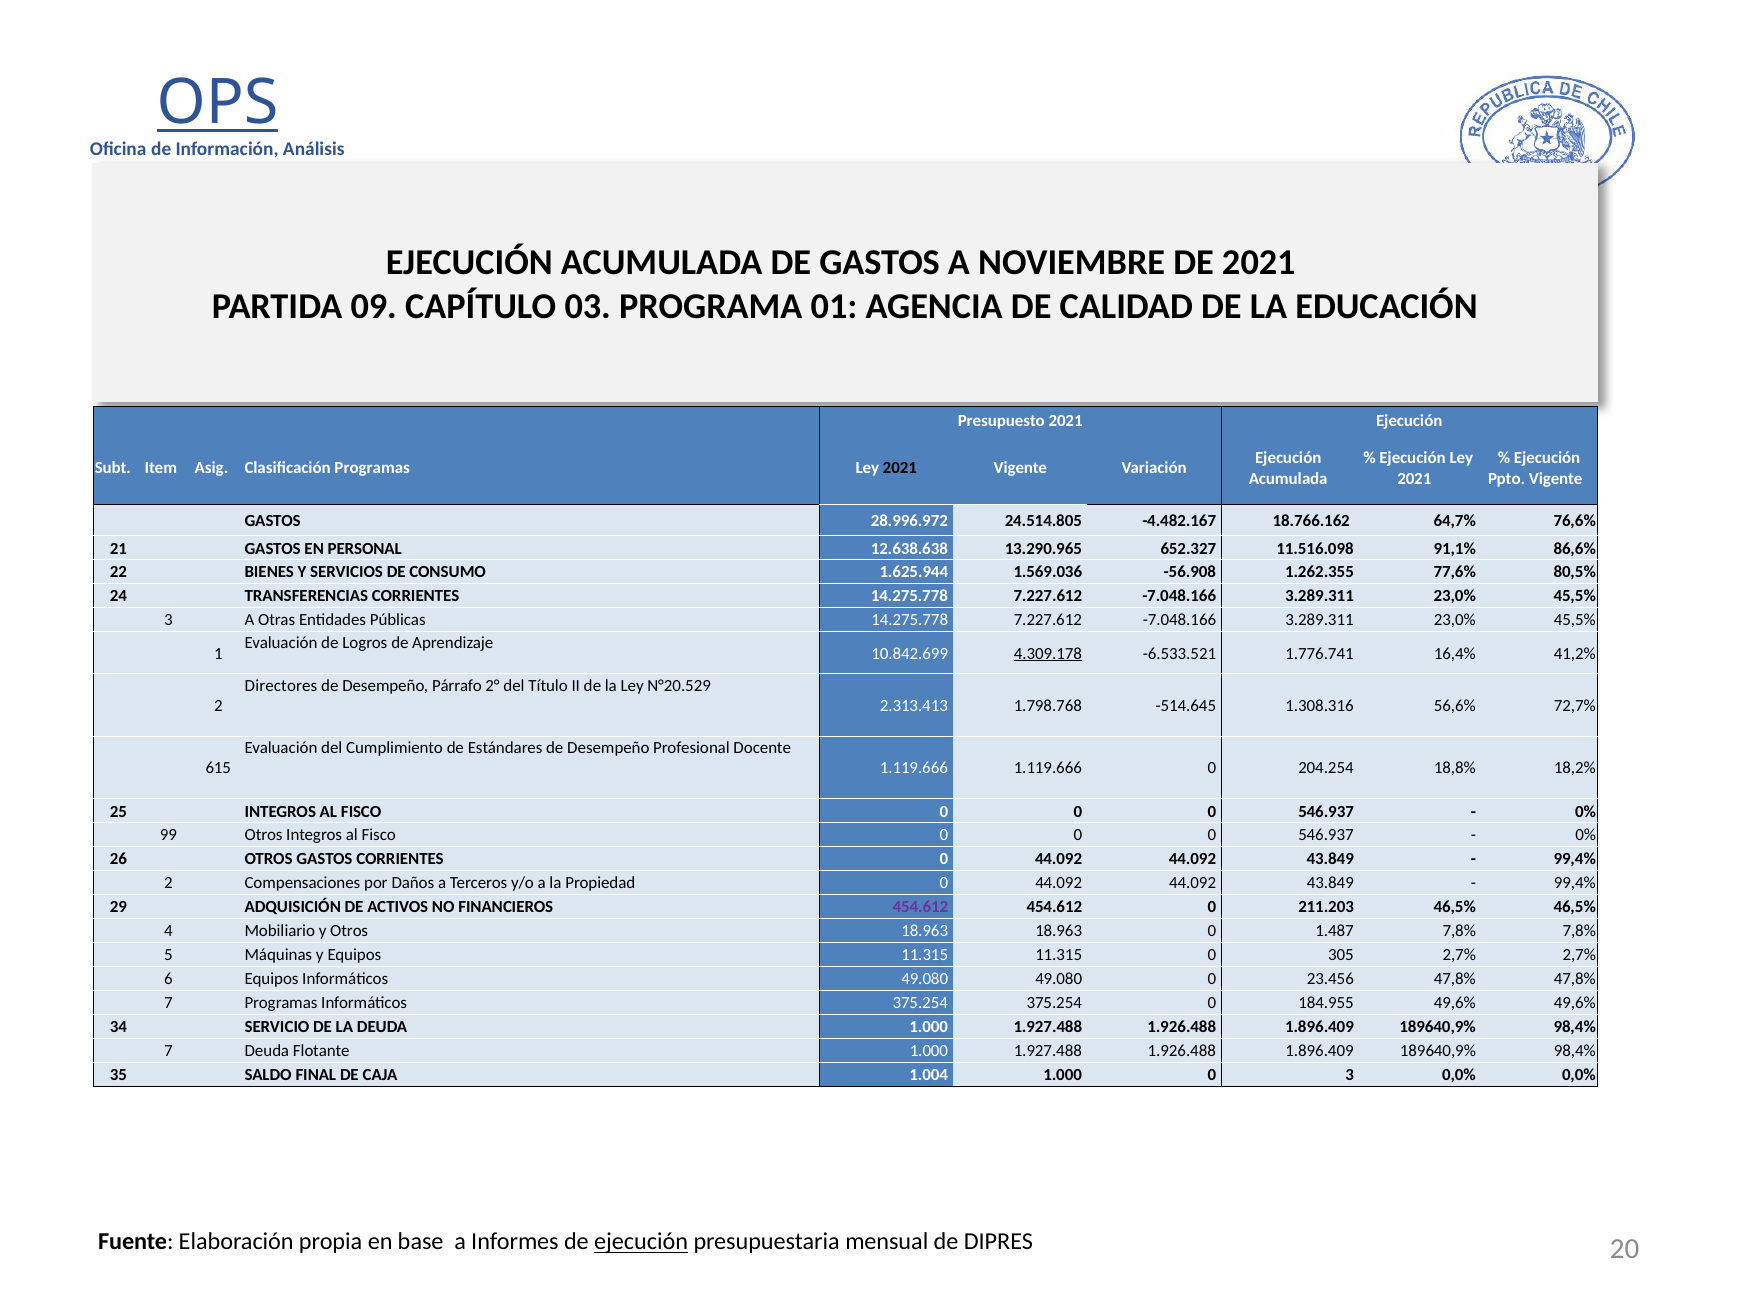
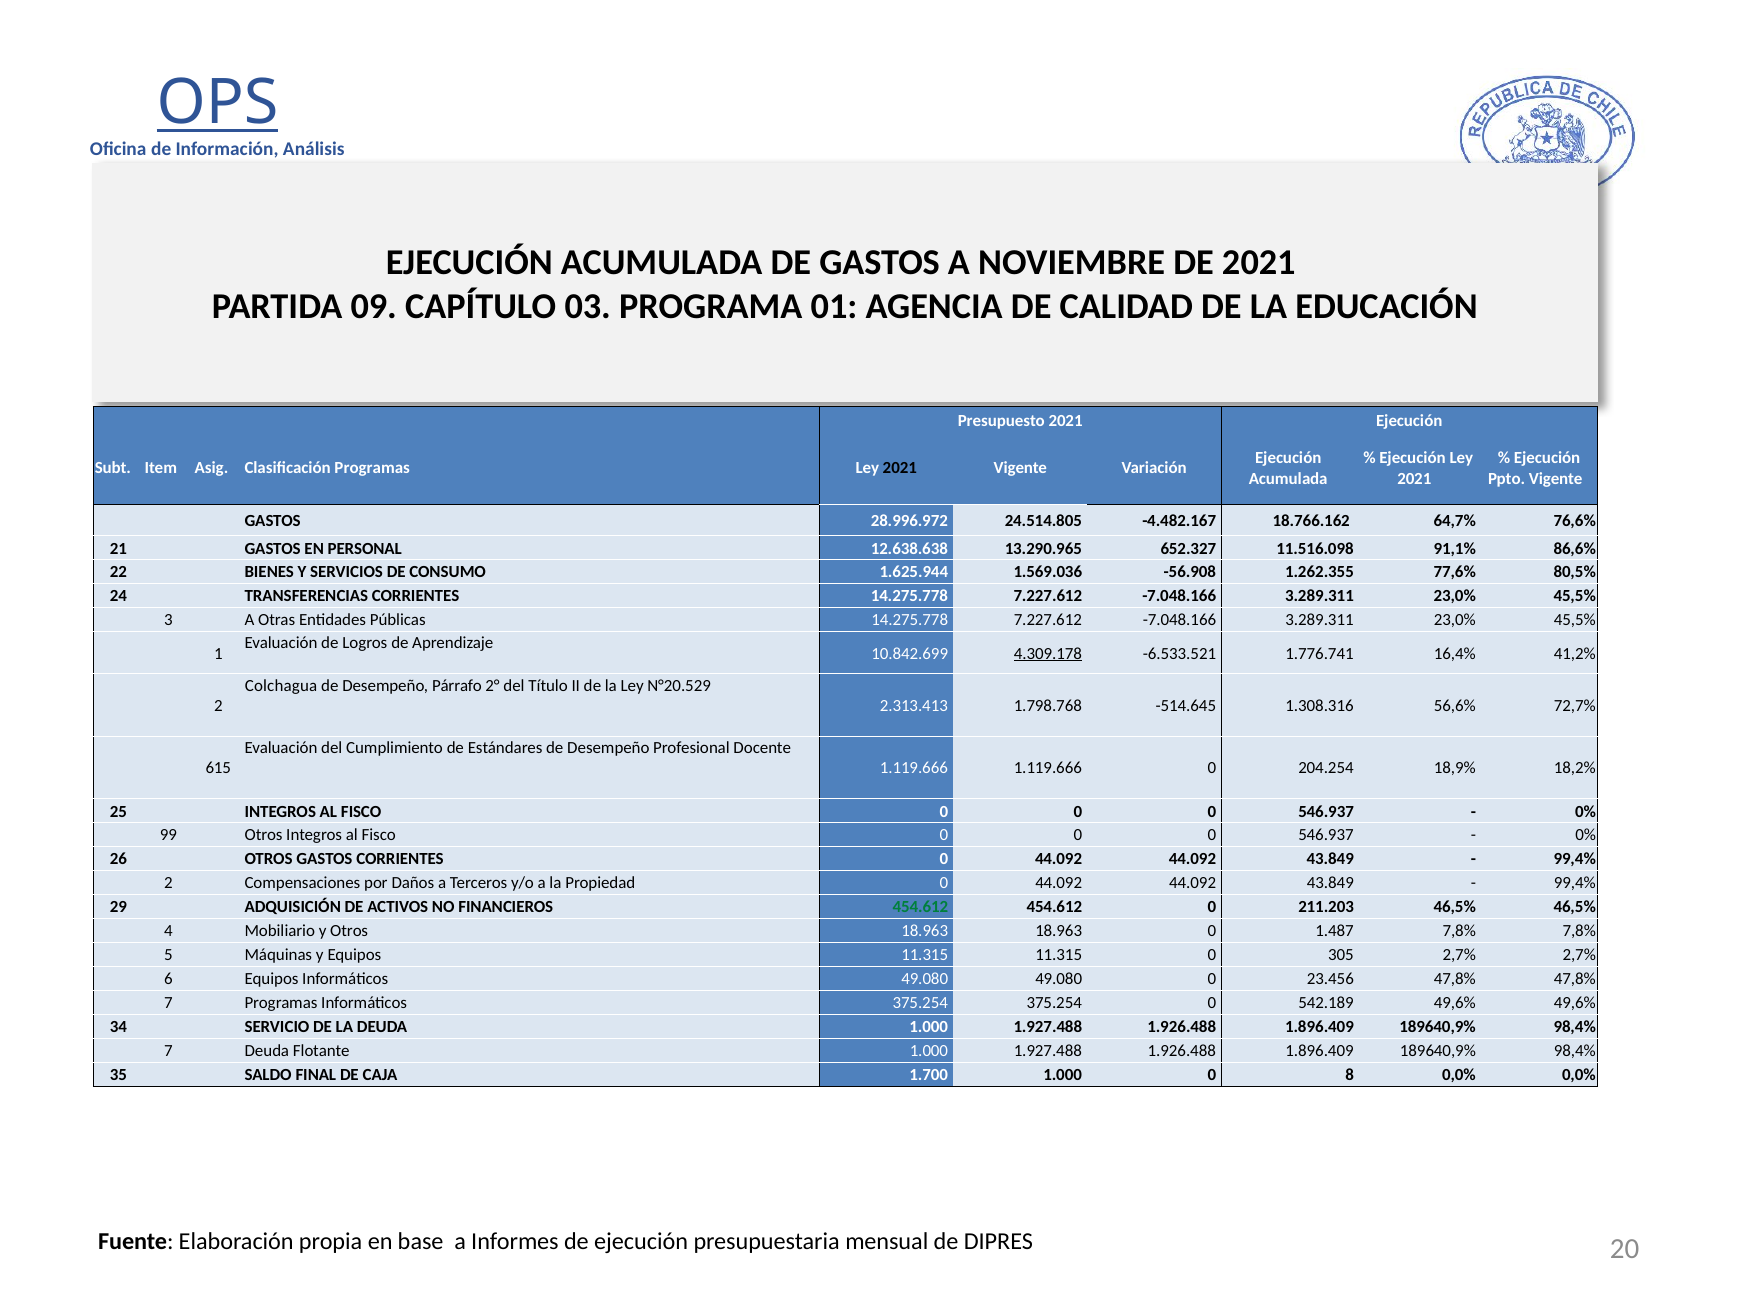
Directores: Directores -> Colchagua (281, 685)
18,8%: 18,8% -> 18,9% (1455, 768)
454.612 colour: purple -> green (920, 907)
184.955: 184.955 -> 542.189 (1326, 1003)
1.004: 1.004 -> 1.700 (929, 1075)
0 3: 3 -> 8 (1350, 1075)
ejecución underline: present -> none (641, 1242)
